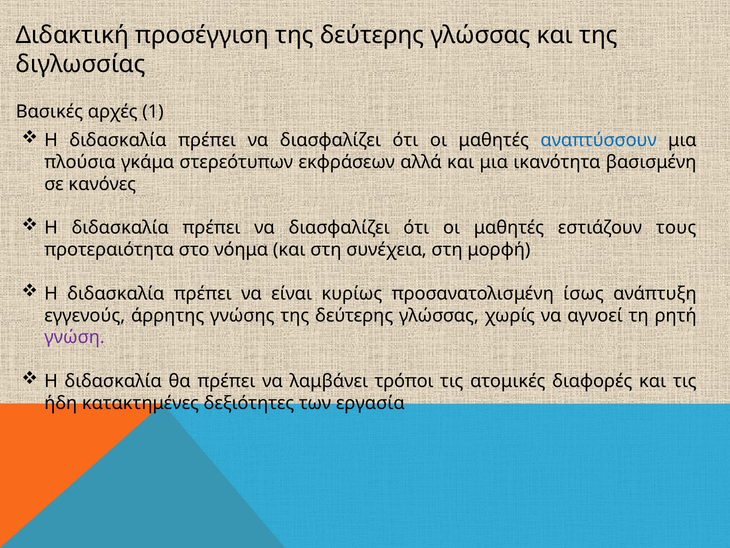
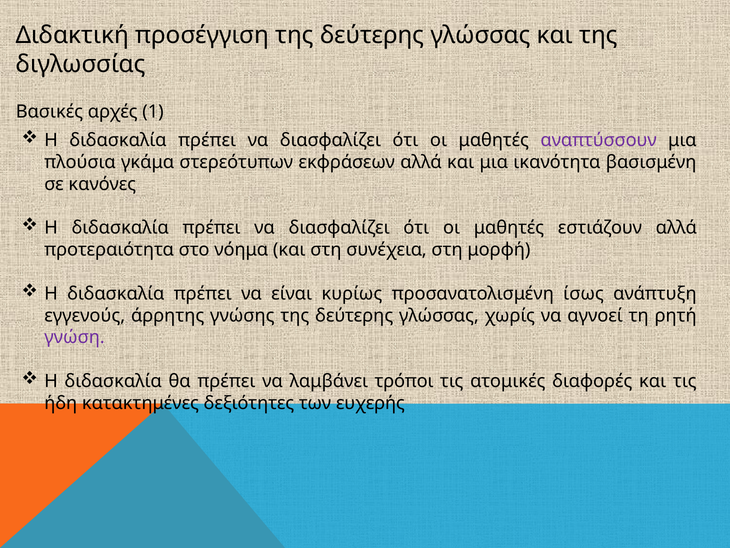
αναπτύσσουν colour: blue -> purple (599, 140)
εστιάζουν τους: τους -> αλλά (676, 228)
εργασία: εργασία -> ευχερής (370, 403)
